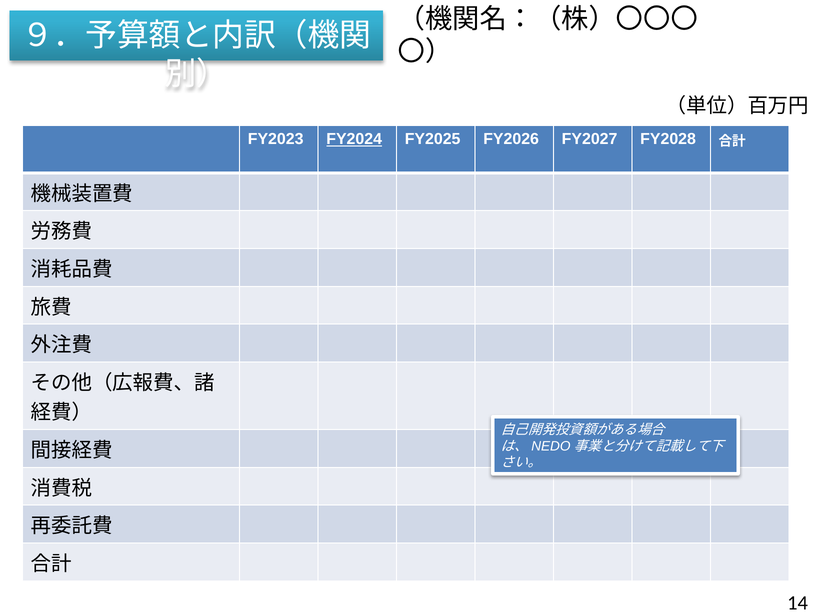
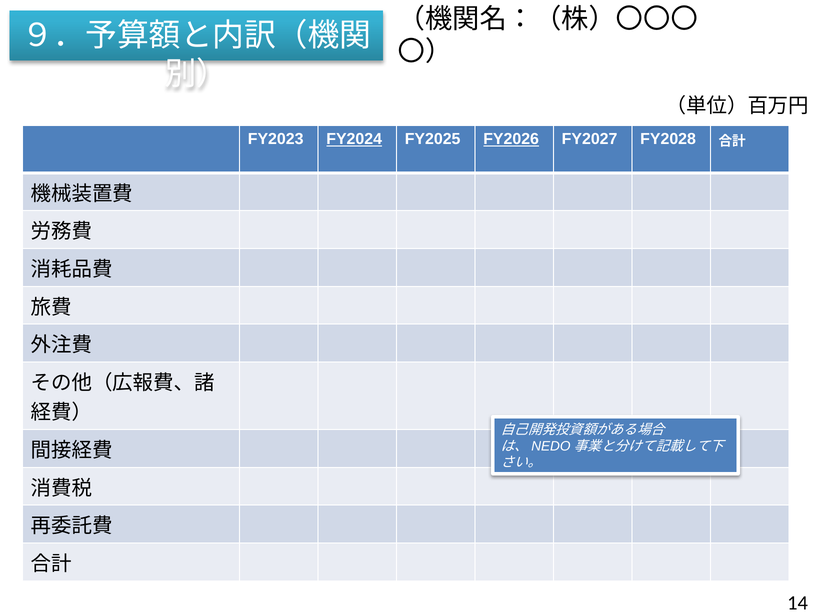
FY2026 underline: none -> present (511, 139)
